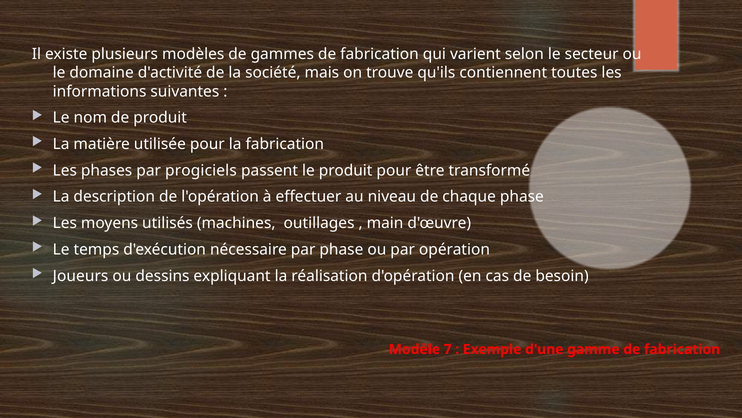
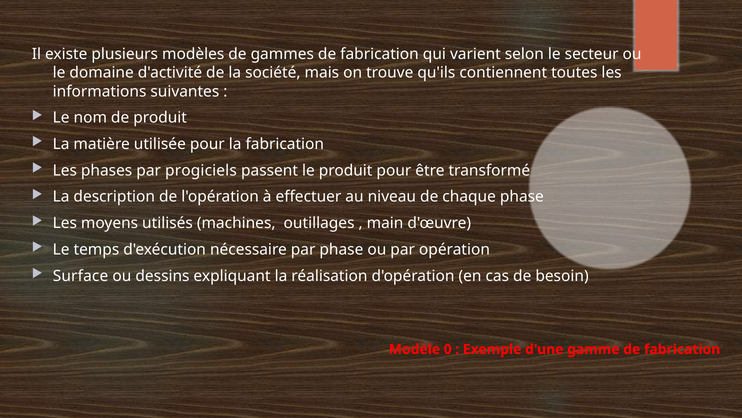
Joueurs: Joueurs -> Surface (81, 275)
7: 7 -> 0 (448, 349)
